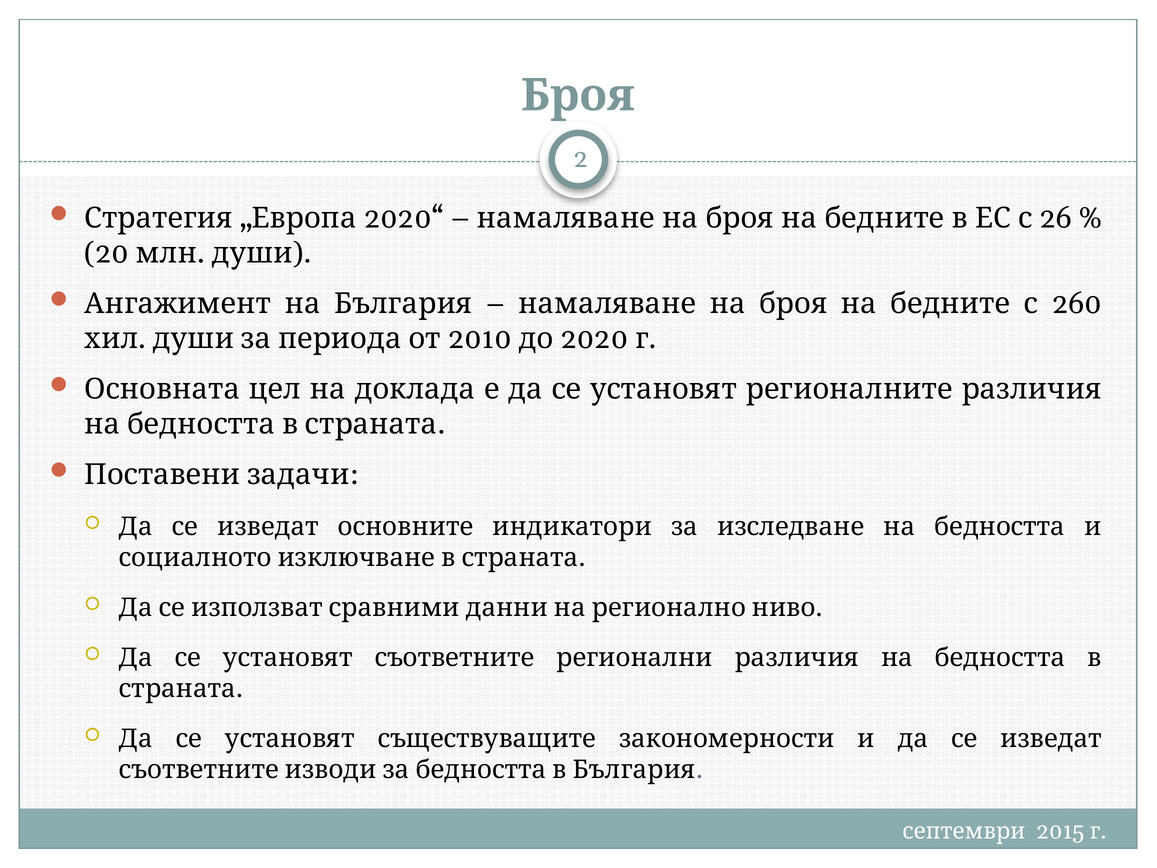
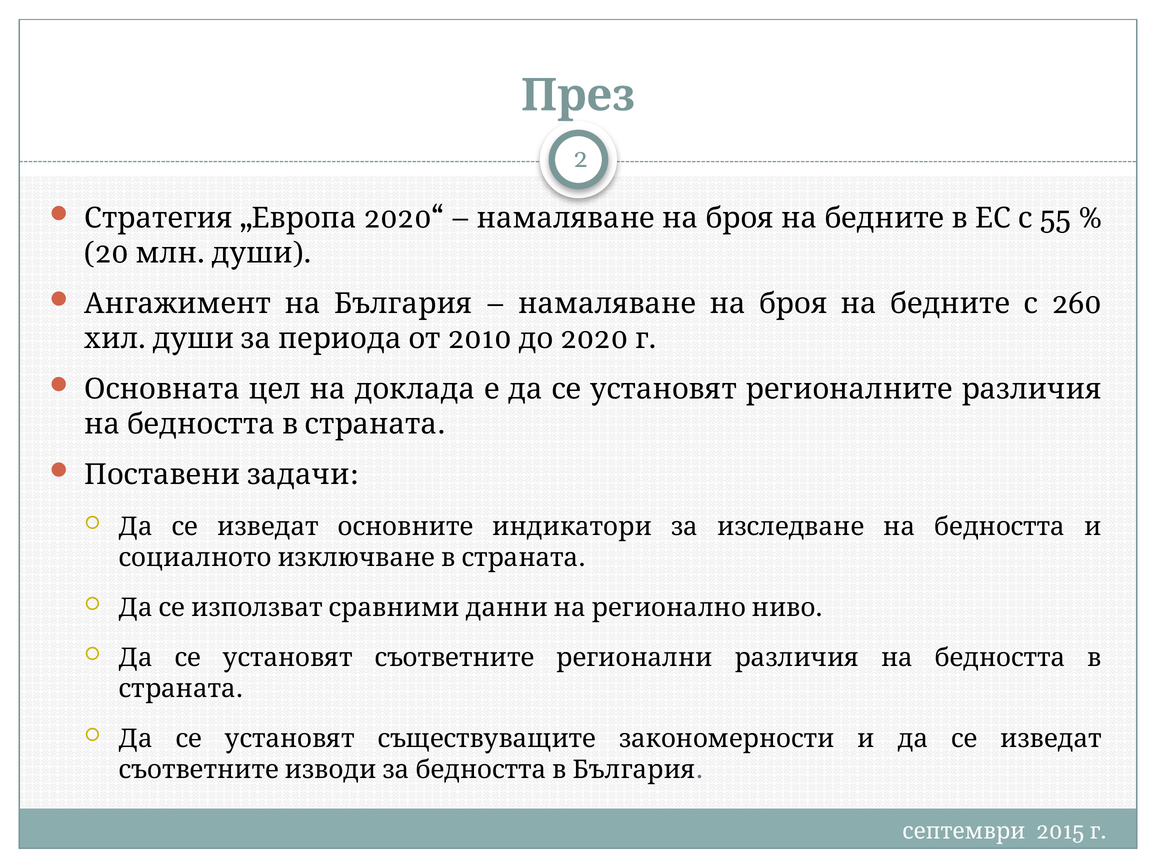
Броя: Броя -> През (578, 95)
26: 26 -> 55 (1055, 218)
